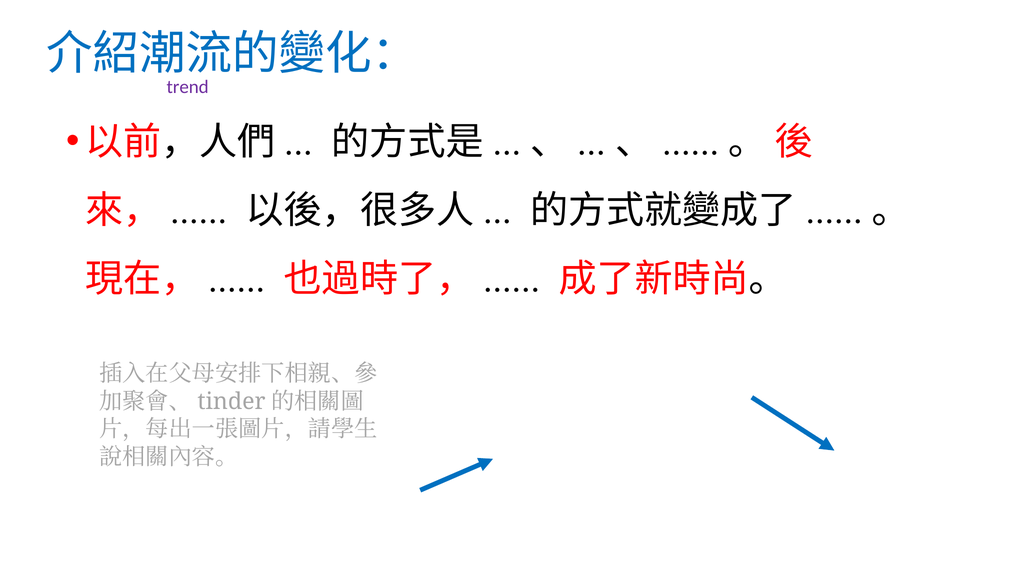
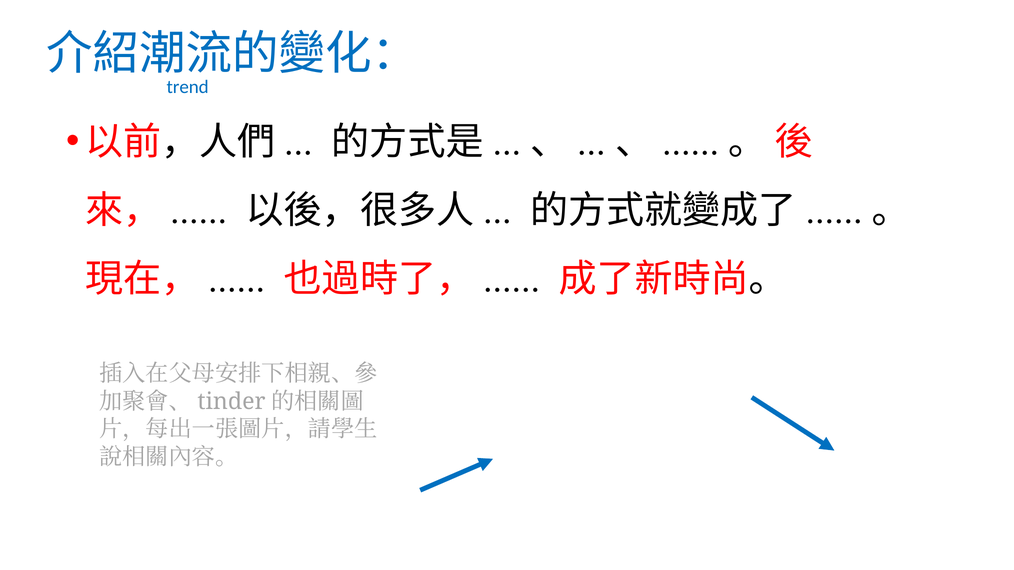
trend colour: purple -> blue (188, 87)
